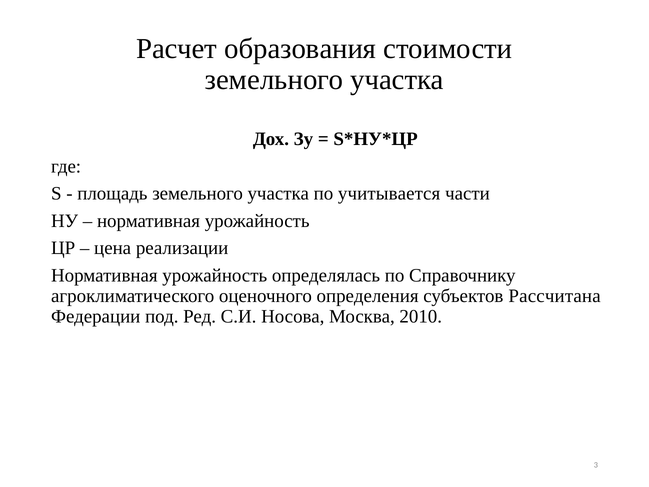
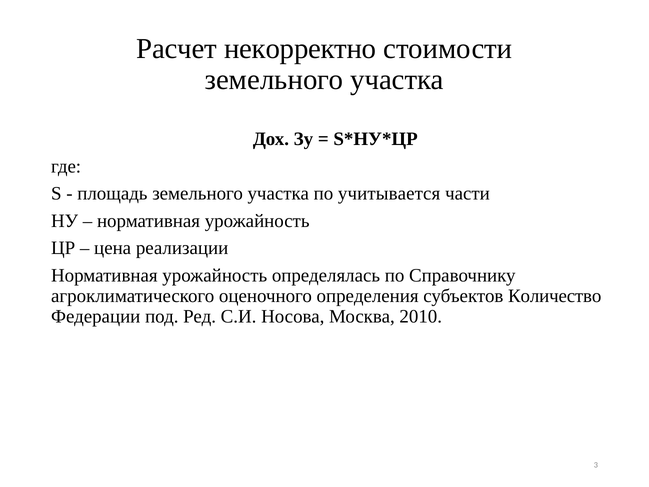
образования: образования -> некорректно (300, 49)
Рассчитана: Рассчитана -> Количество (555, 296)
